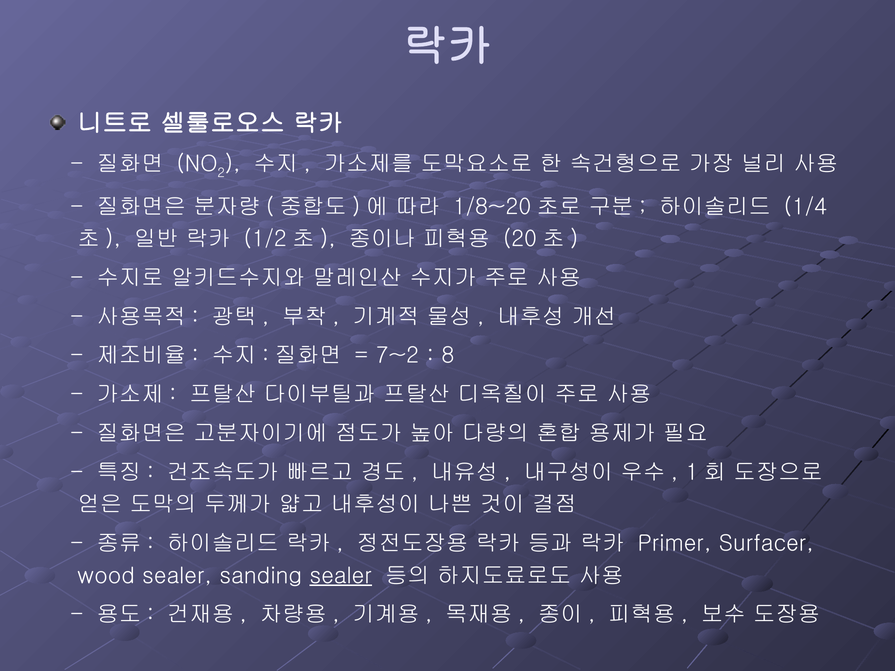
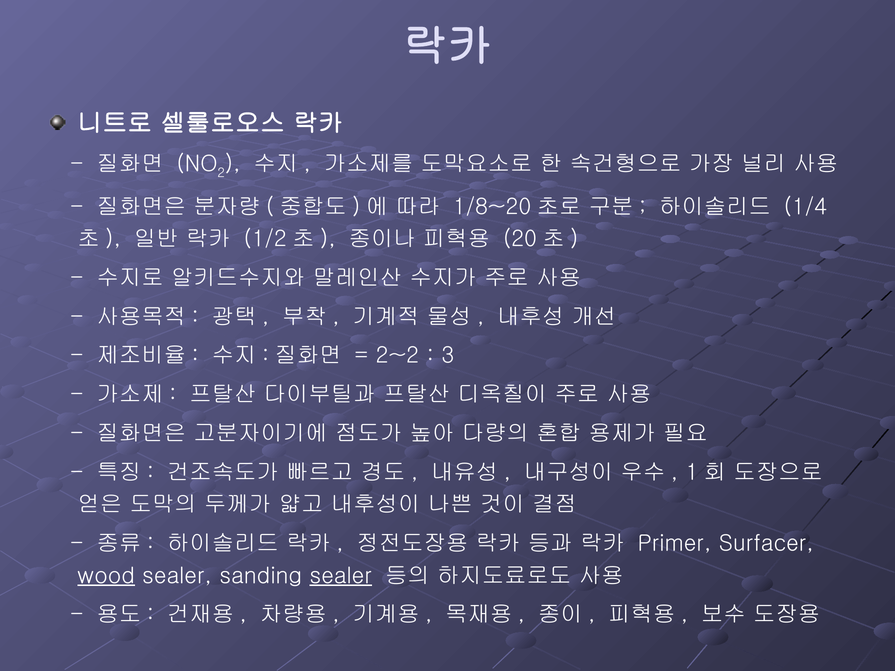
7~2: 7~2 -> 2~2 (397, 356)
8: 8 -> 3 (448, 356)
wood underline: none -> present (106, 576)
